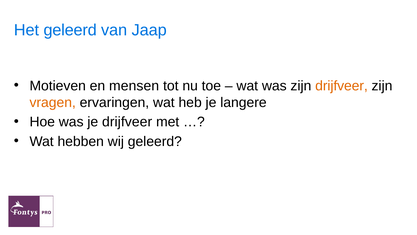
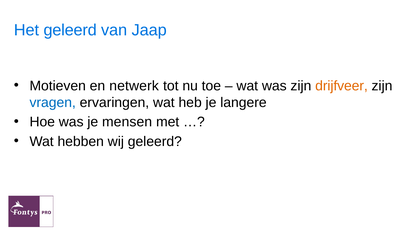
mensen: mensen -> netwerk (134, 86)
vragen colour: orange -> blue (53, 102)
je drijfveer: drijfveer -> mensen (127, 122)
